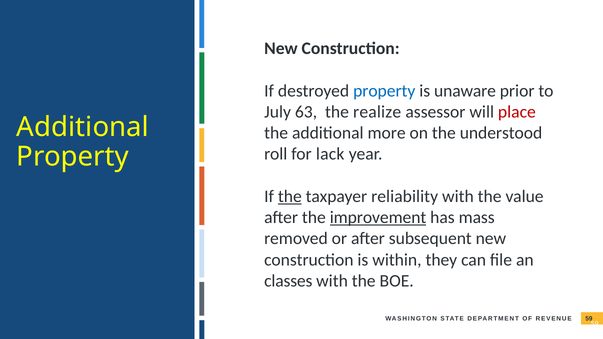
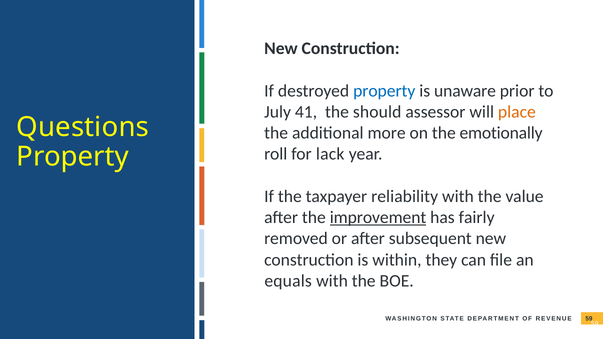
63: 63 -> 41 (306, 112)
realize: realize -> should (377, 112)
place colour: red -> orange (517, 112)
Additional: Additional -> Questions (83, 127)
understood: understood -> emotionally (501, 133)
the underline: present -> none (290, 196)
mass: mass -> fairly (477, 218)
classes: classes -> equals (288, 281)
